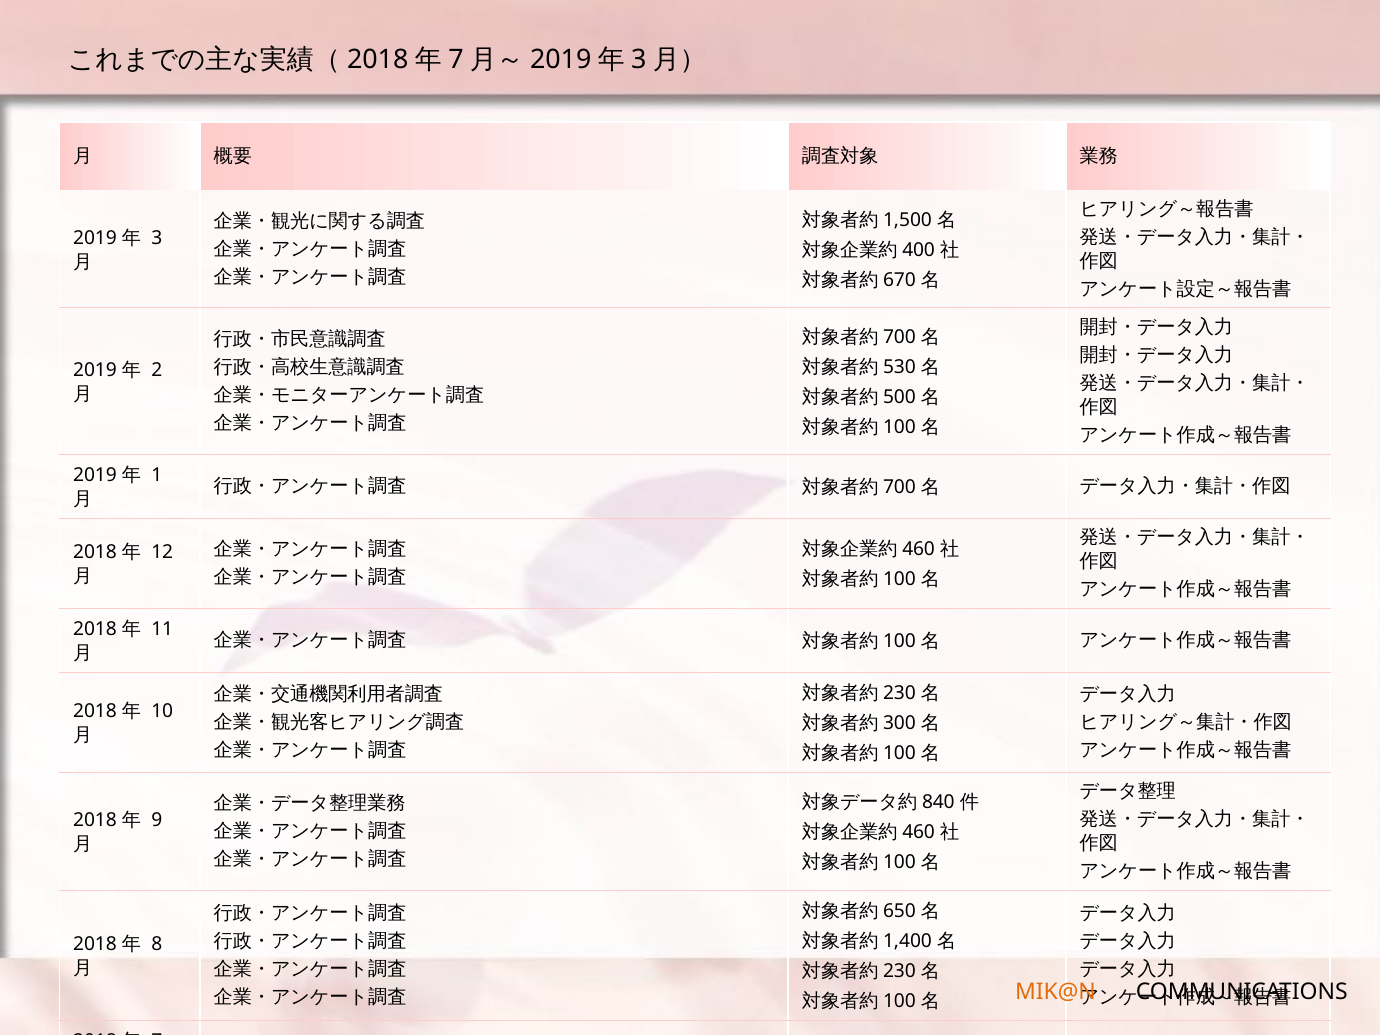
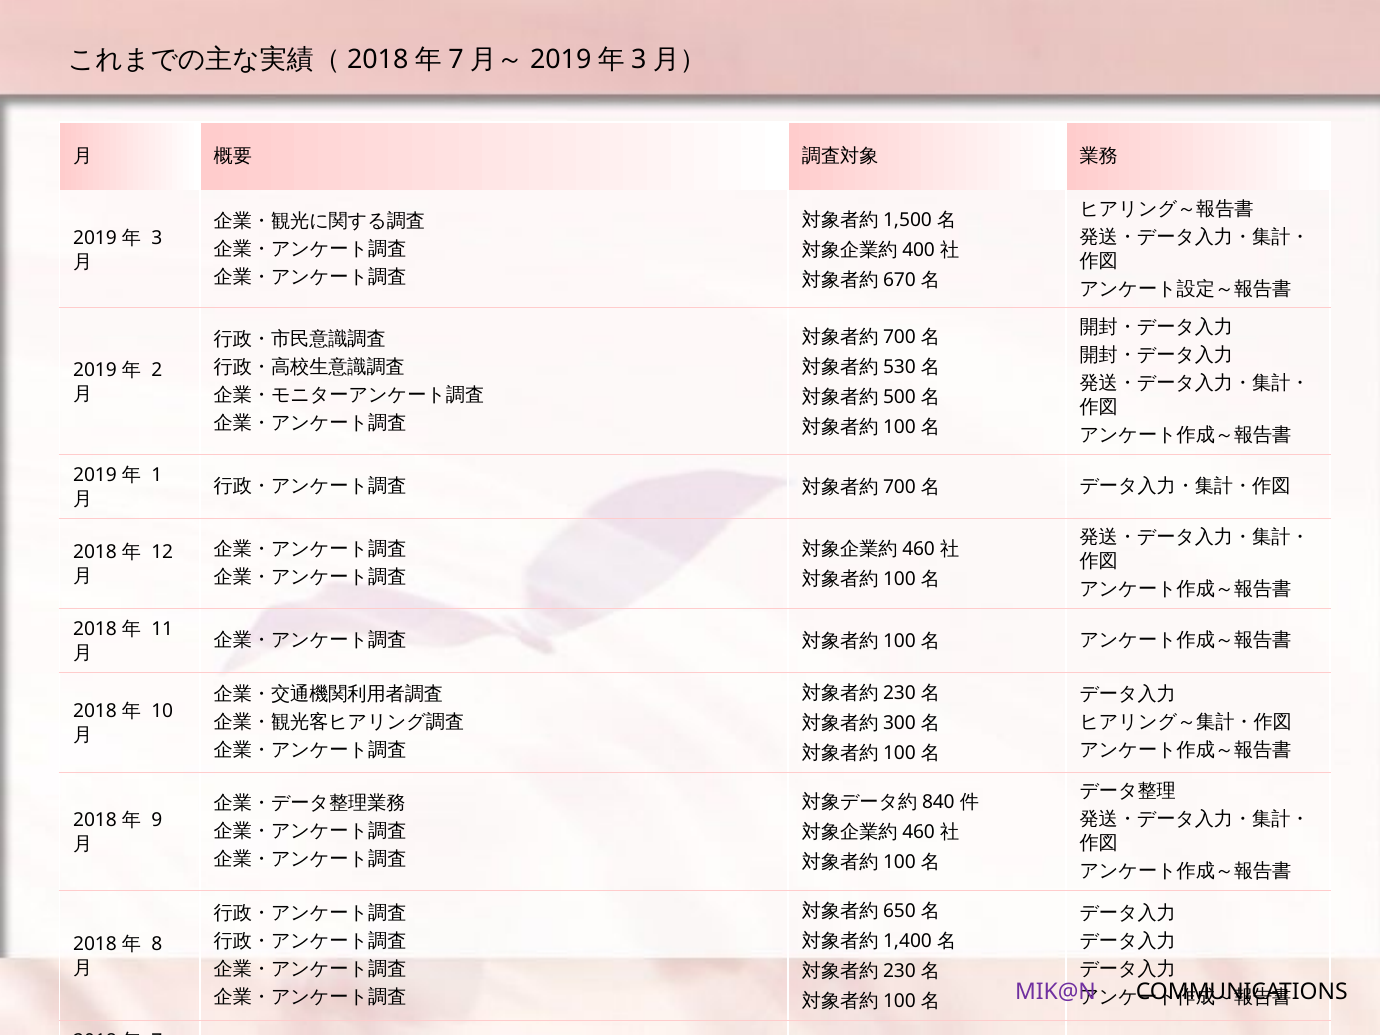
MIK@N colour: orange -> purple (1055, 992)
